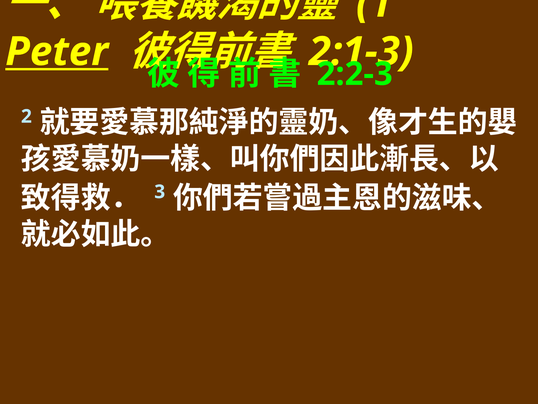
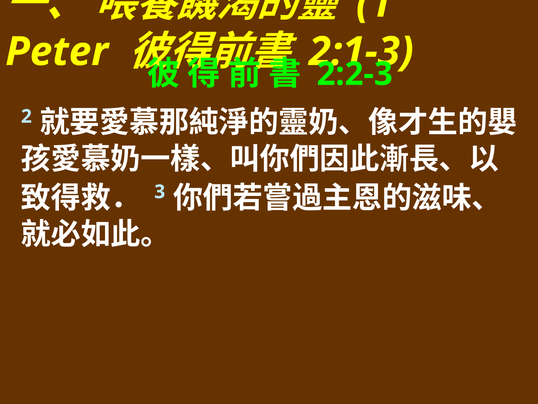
Peter underline: present -> none (57, 52)
